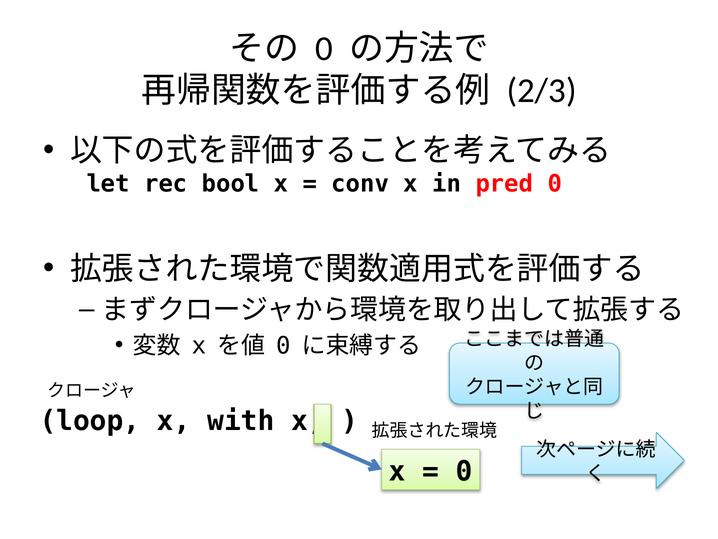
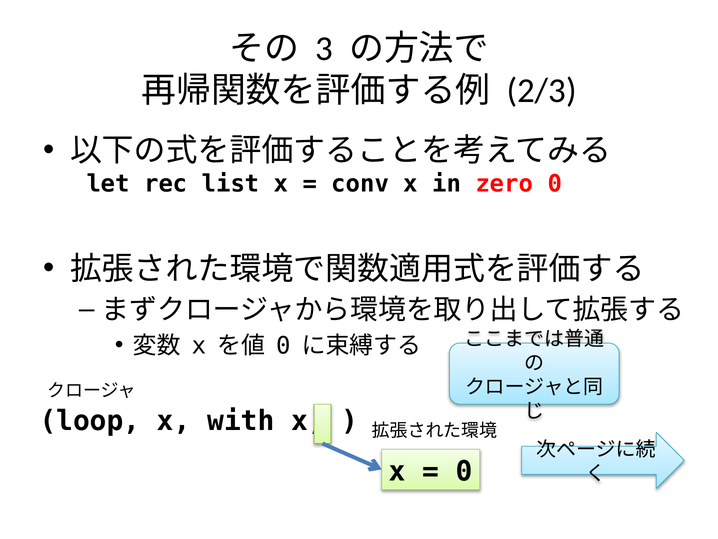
0: 0 -> 3 (324, 49)
bool: bool -> list (231, 184)
pred: pred -> zero (504, 184)
